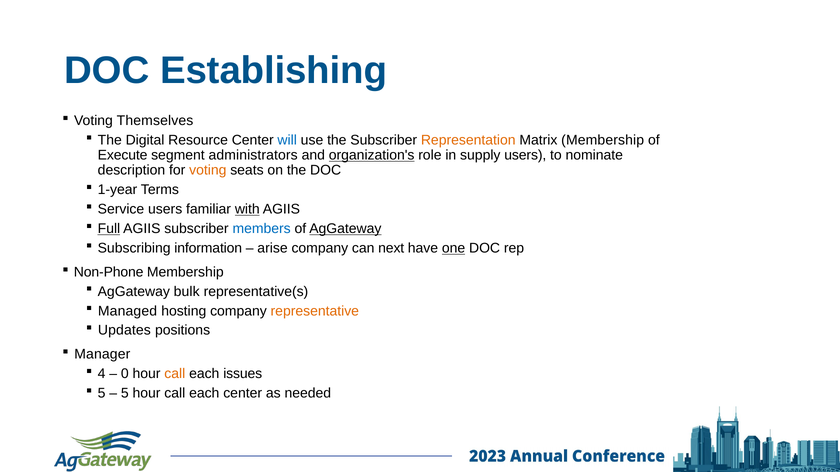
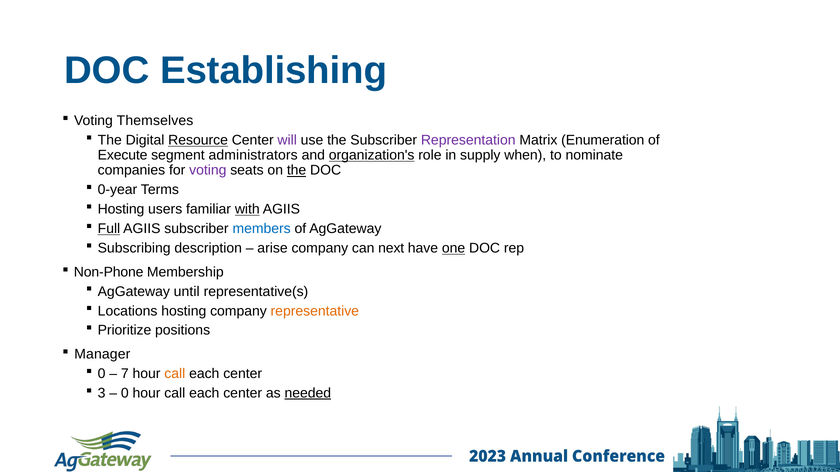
Resource underline: none -> present (198, 140)
will colour: blue -> purple (287, 140)
Representation colour: orange -> purple (468, 140)
Matrix Membership: Membership -> Enumeration (603, 140)
supply users: users -> when (525, 155)
description: description -> companies (131, 171)
voting colour: orange -> purple (208, 171)
the underline: none -> present (297, 171)
1-year: 1-year -> 0-year (117, 190)
Service: Service -> Hosting (121, 209)
AgGateway underline: present -> none (345, 229)
information: information -> description (208, 248)
bulk: bulk -> until (187, 292)
Managed: Managed -> Locations (128, 311)
Updates: Updates -> Prioritize (125, 331)
4: 4 -> 0 (102, 374)
0: 0 -> 7 (125, 374)
issues: issues -> center (243, 374)
5: 5 -> 3 (102, 393)
5: 5 -> 0 (125, 393)
needed underline: none -> present (308, 393)
